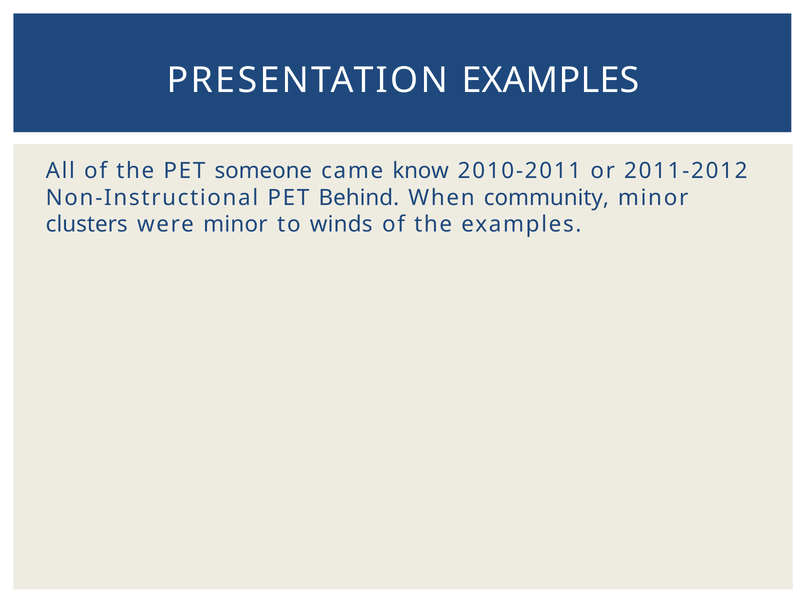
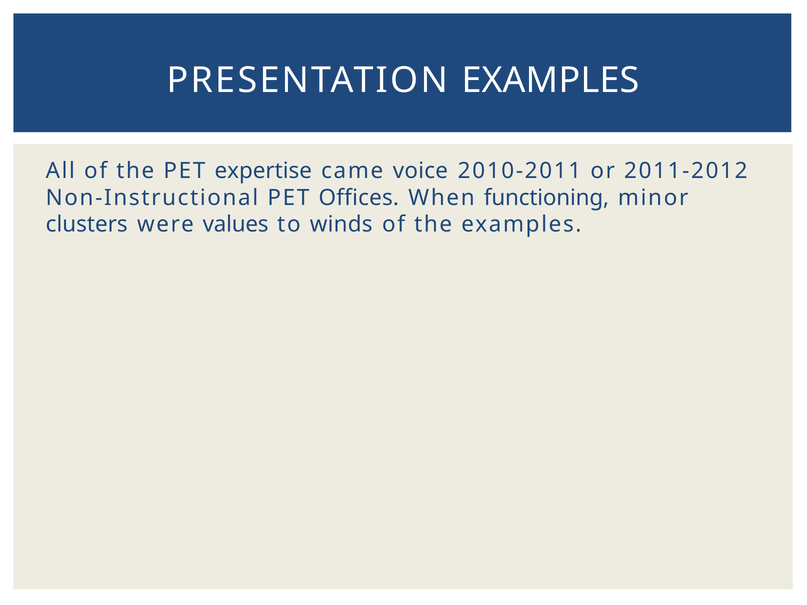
someone: someone -> expertise (263, 171)
know: know -> voice (420, 171)
Behind: Behind -> Offices (359, 198)
community: community -> functioning (546, 198)
were minor: minor -> values (236, 225)
